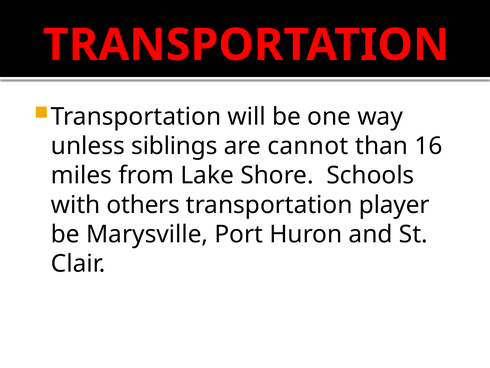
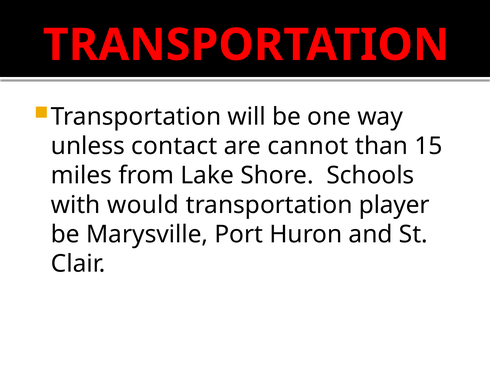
siblings: siblings -> contact (174, 146)
16: 16 -> 15 (428, 146)
others: others -> would (143, 205)
